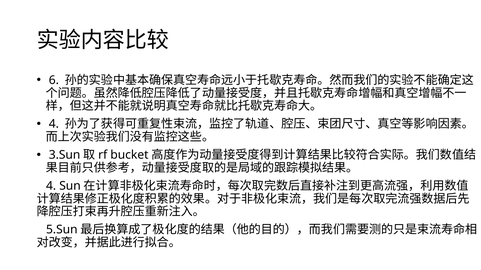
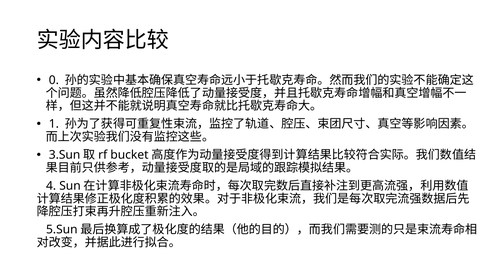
6: 6 -> 0 (54, 80)
4: 4 -> 1 (54, 124)
